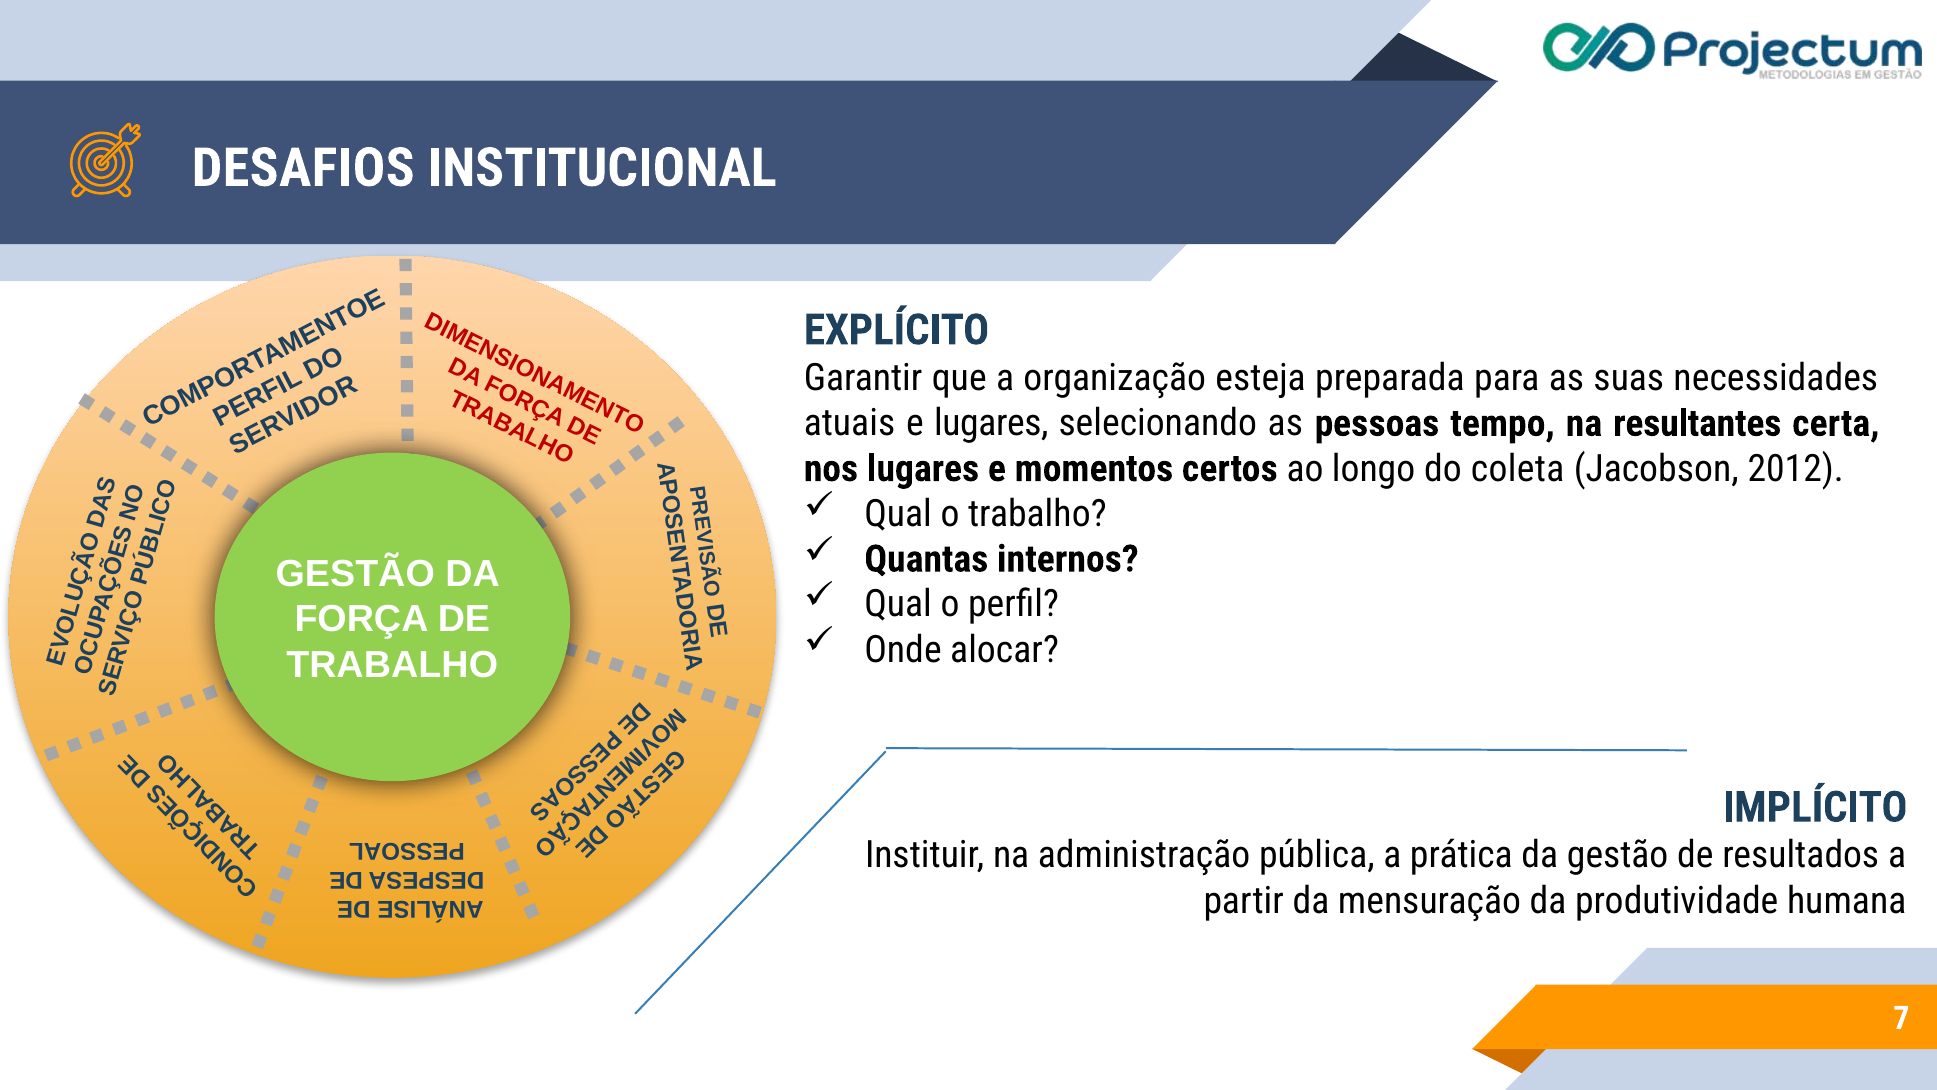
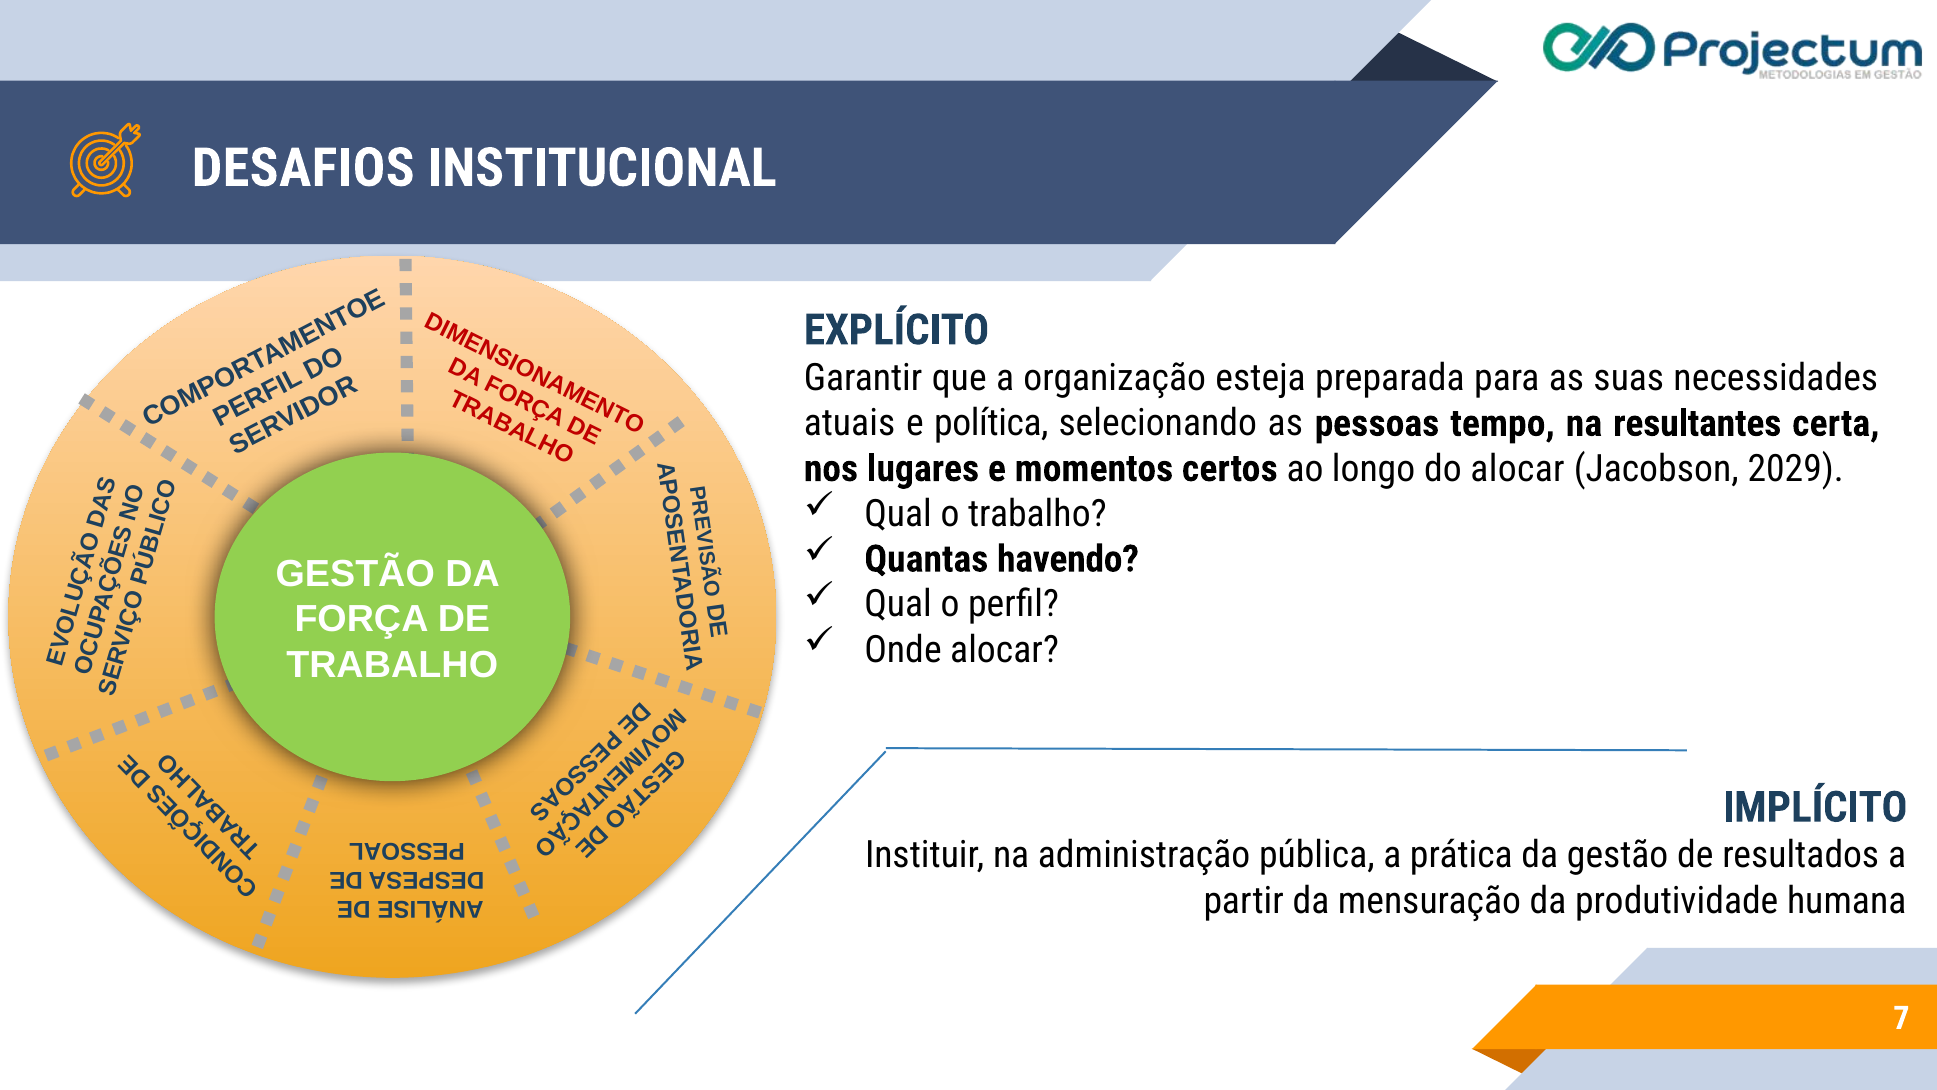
e lugares: lugares -> política (991, 423)
do coleta: coleta -> alocar (1518, 468)
2012: 2012 -> 2029 (1796, 468)
internos: internos -> havendo (1068, 559)
